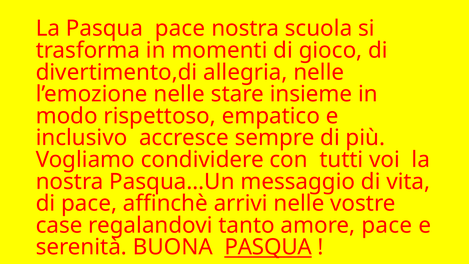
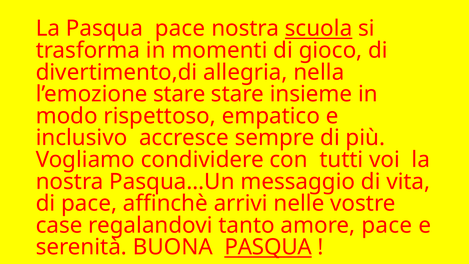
scuola underline: none -> present (319, 29)
allegria nelle: nelle -> nella (319, 72)
l’emozione nelle: nelle -> stare (179, 94)
